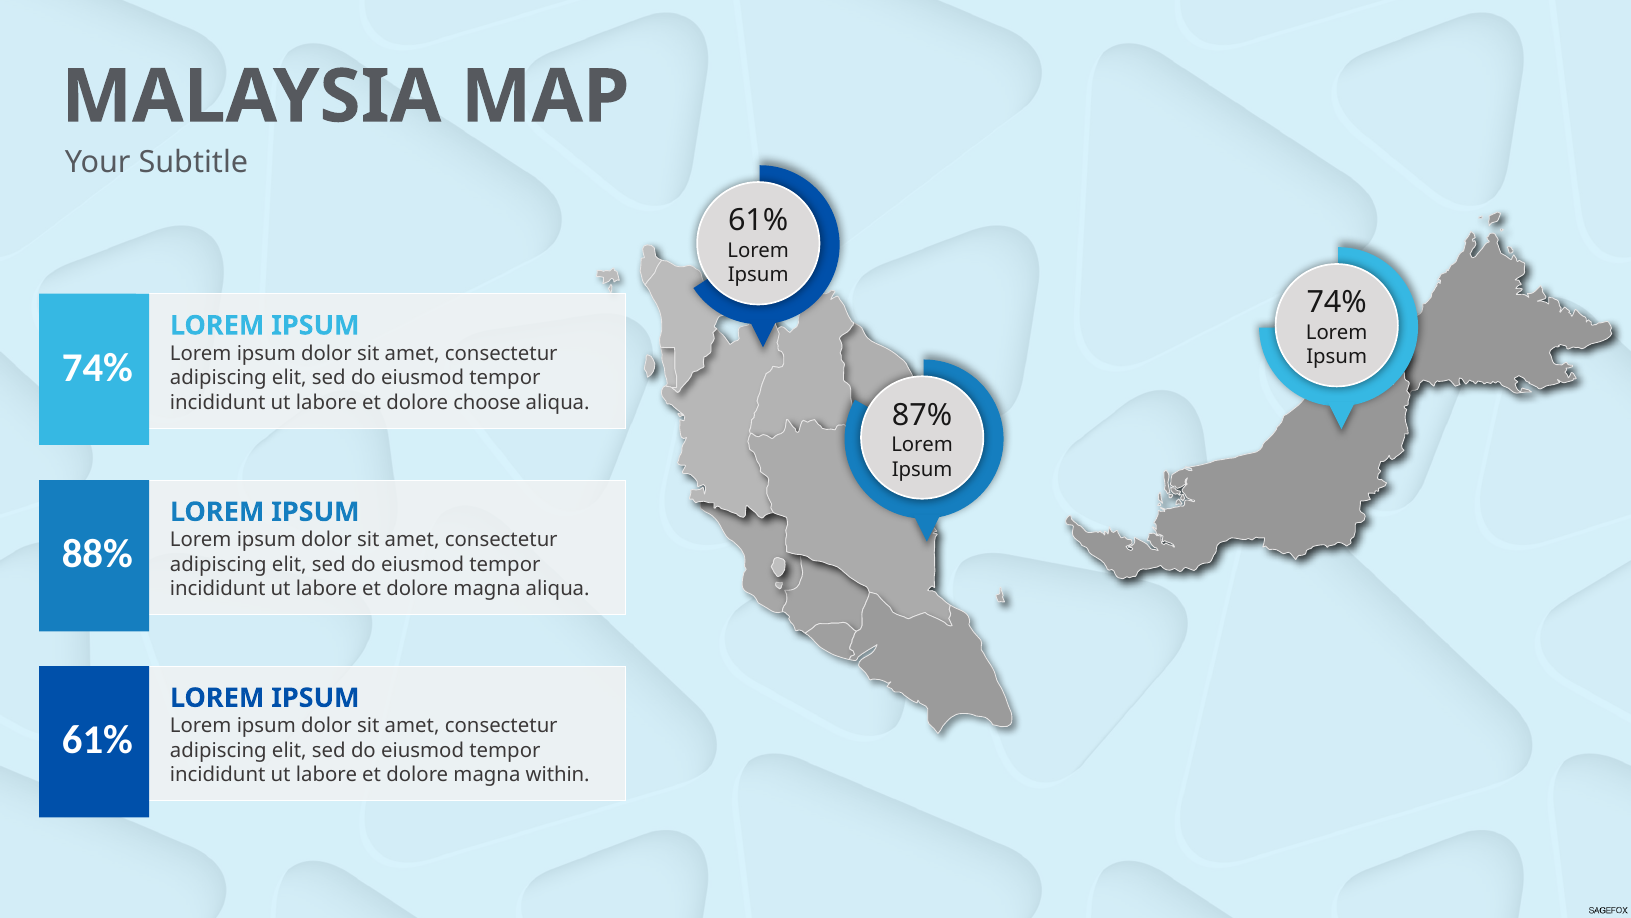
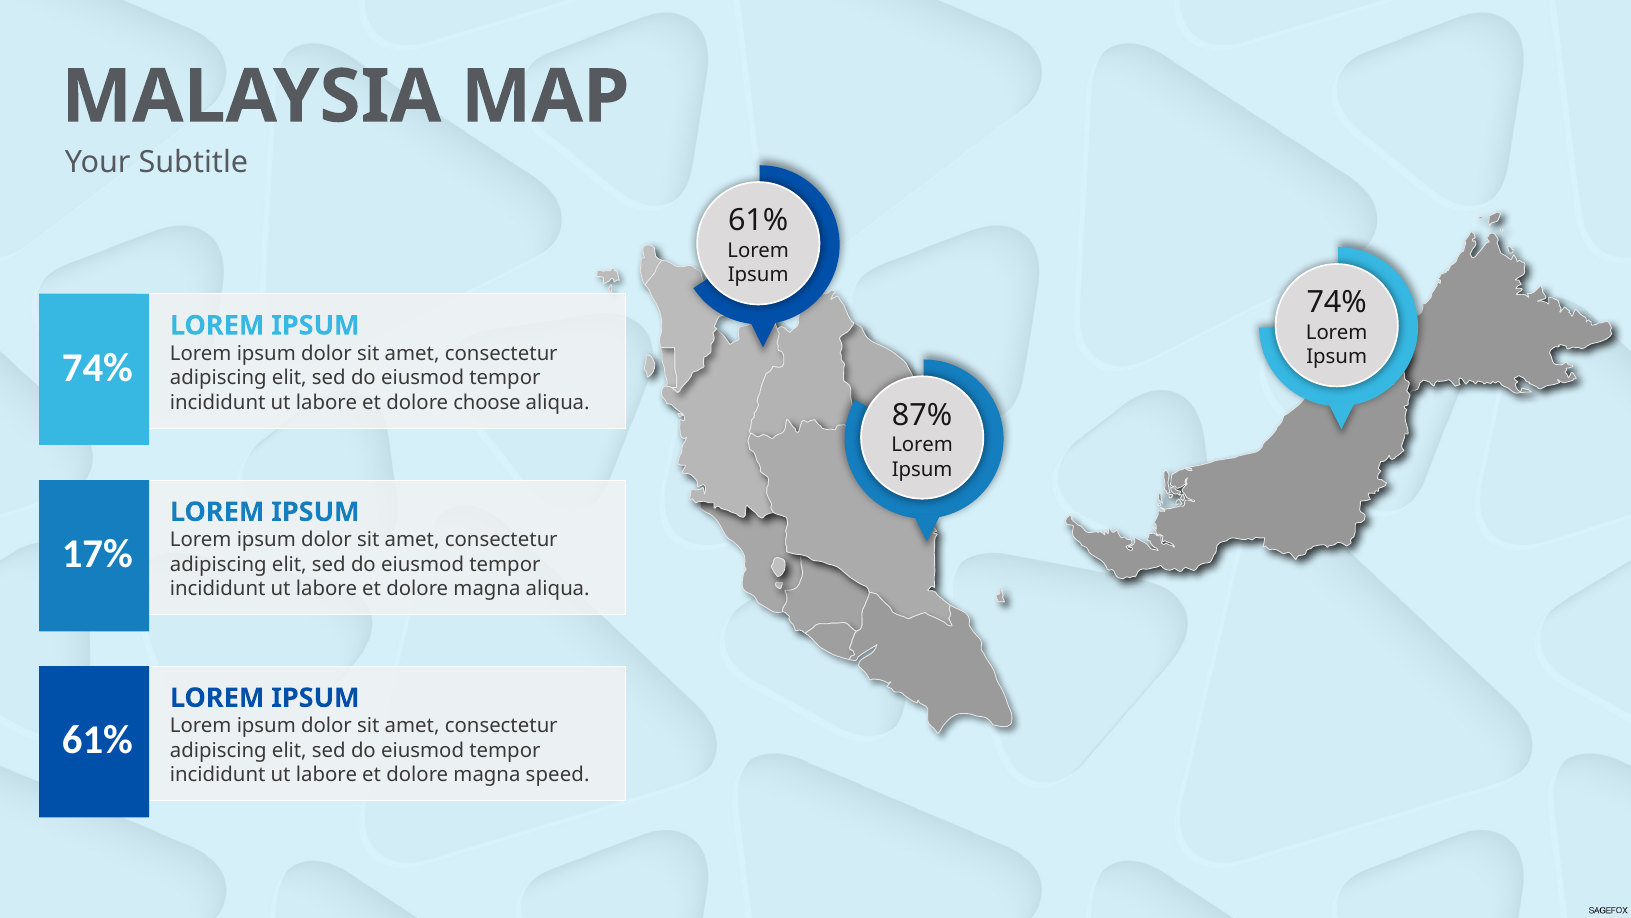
88%: 88% -> 17% (97, 554)
within: within -> speed (558, 775)
